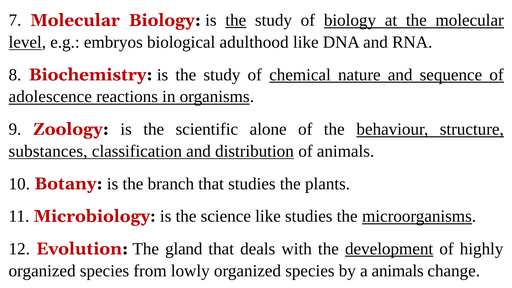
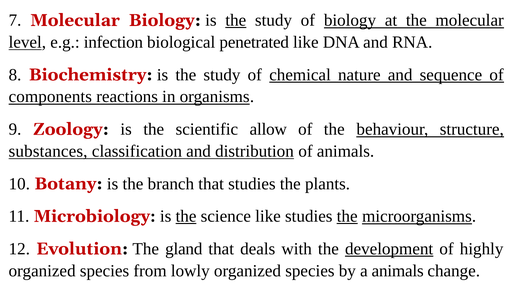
embryos: embryos -> infection (113, 42)
adulthood: adulthood -> penetrated (254, 42)
adolescence: adolescence -> components (50, 97)
alone: alone -> allow (268, 129)
the underline: none -> present (186, 216)
the underline: none -> present (347, 216)
